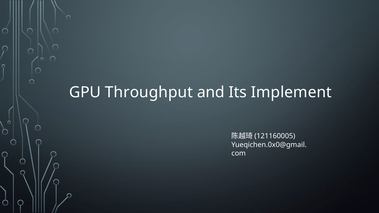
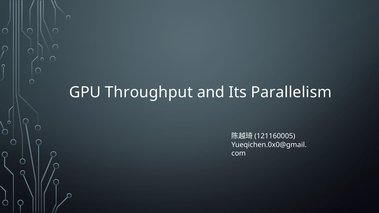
Implement: Implement -> Parallelism (291, 92)
